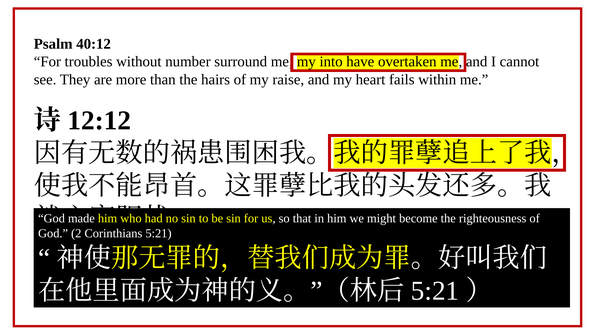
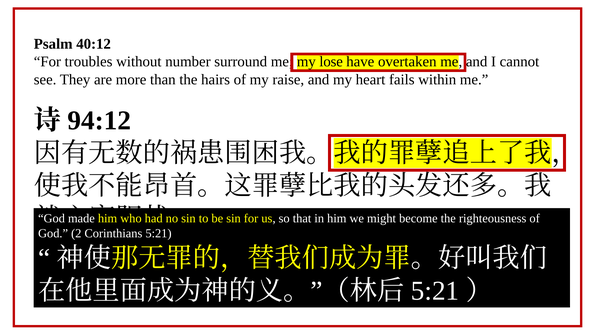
into: into -> lose (331, 62)
12:12: 12:12 -> 94:12 (99, 121)
